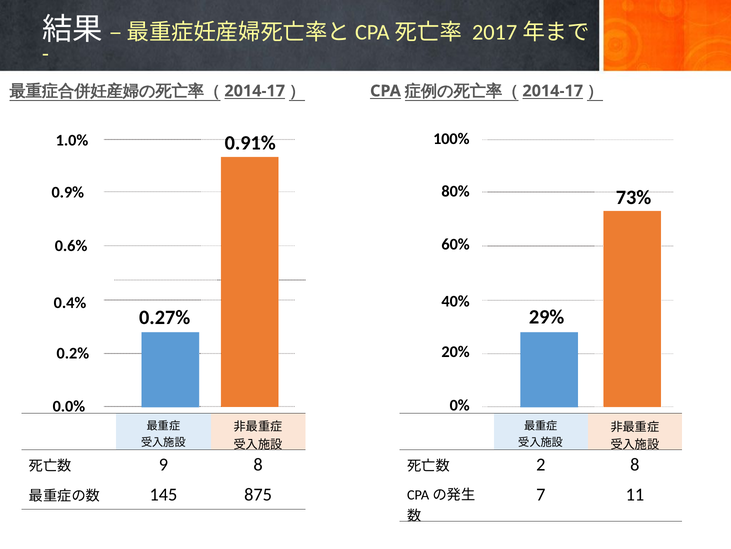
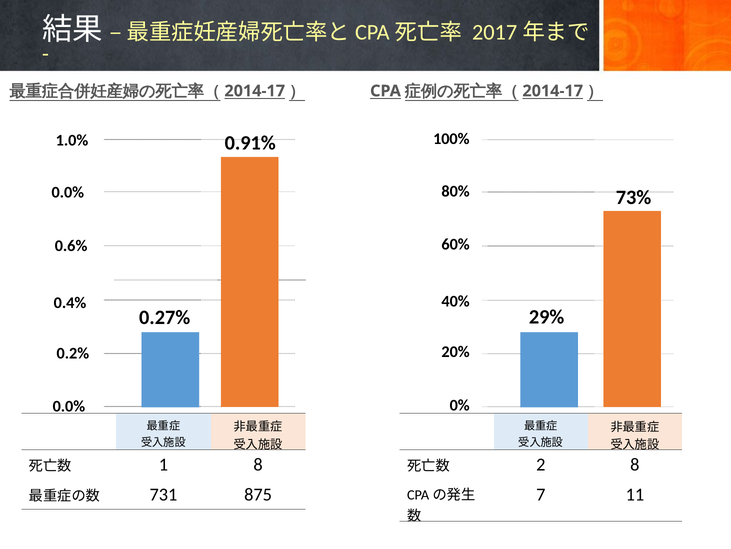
0.9%: 0.9% -> 0.0% (68, 192)
9: 9 -> 1 (163, 464)
145: 145 -> 731 (163, 494)
